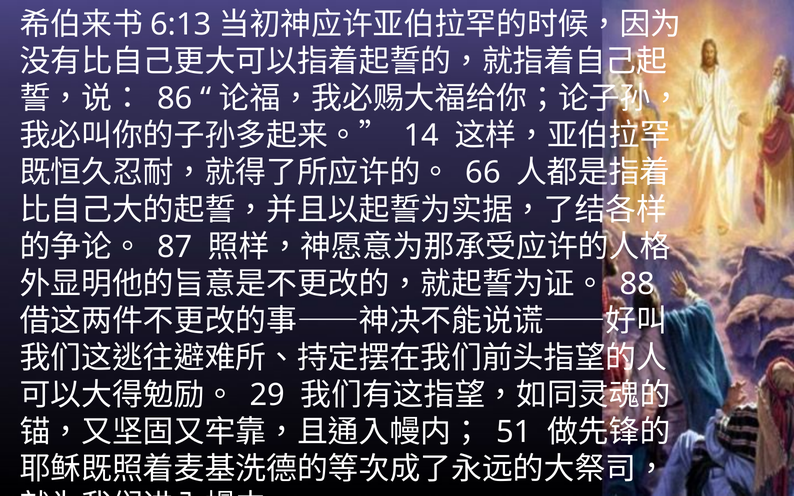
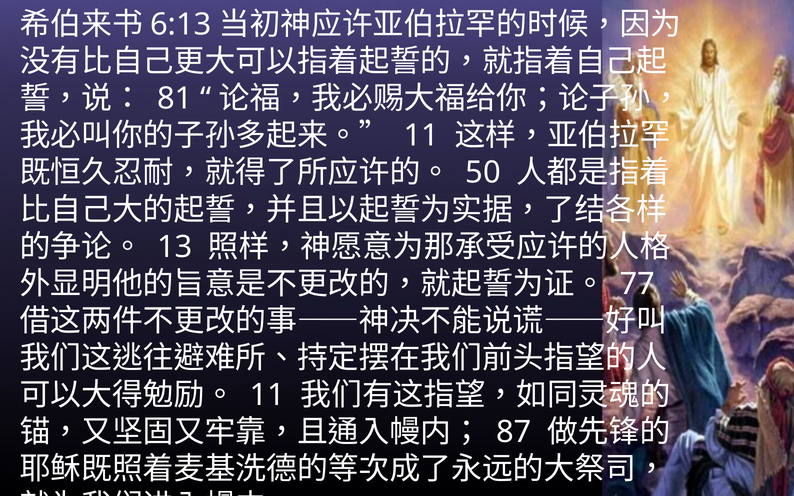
86: 86 -> 81 (175, 99)
14: 14 -> 11 (421, 136)
66: 66 -> 50 (483, 173)
87: 87 -> 13 (175, 247)
88: 88 -> 77 (637, 284)
29: 29 -> 11 (267, 395)
51: 51 -> 87 (514, 432)
